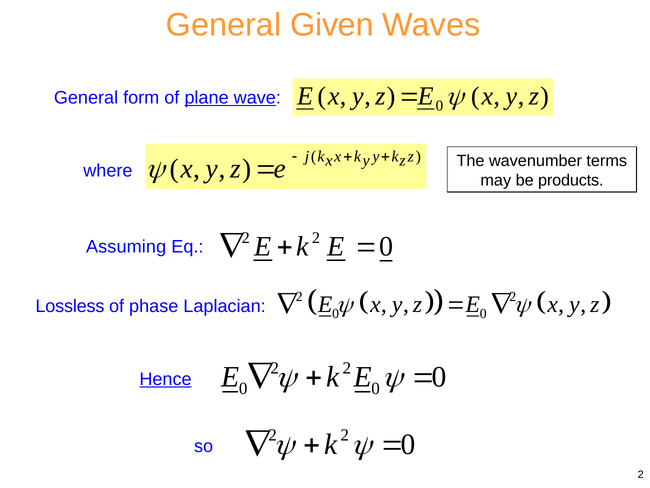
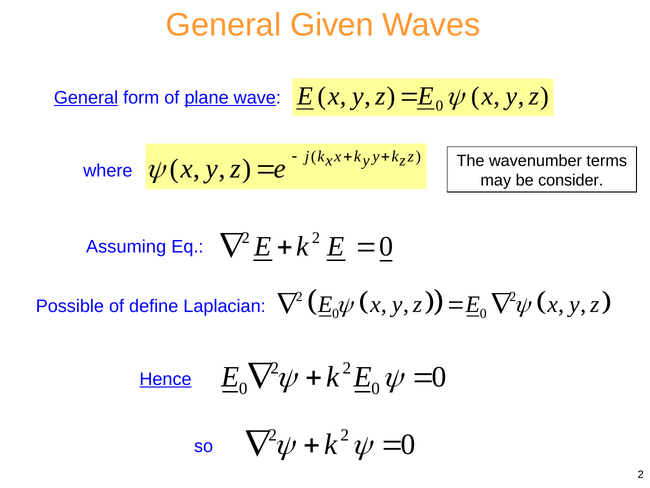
General underline: none -> present (86, 97)
products: products -> consider (571, 180)
Lossless: Lossless -> Possible (70, 306)
phase: phase -> define (154, 306)
